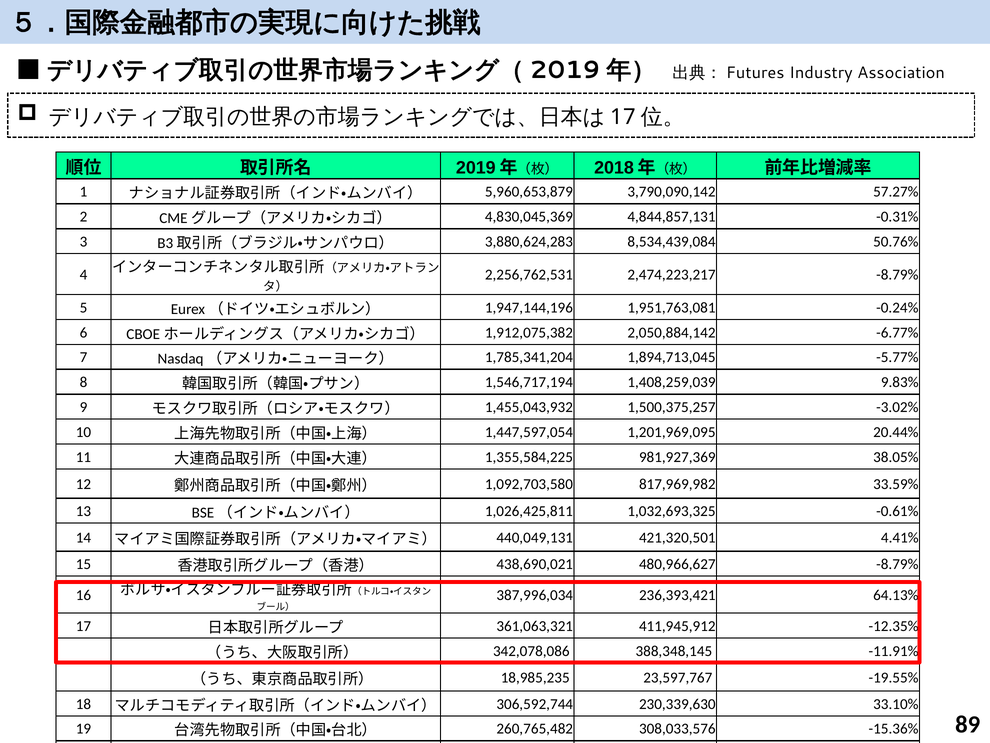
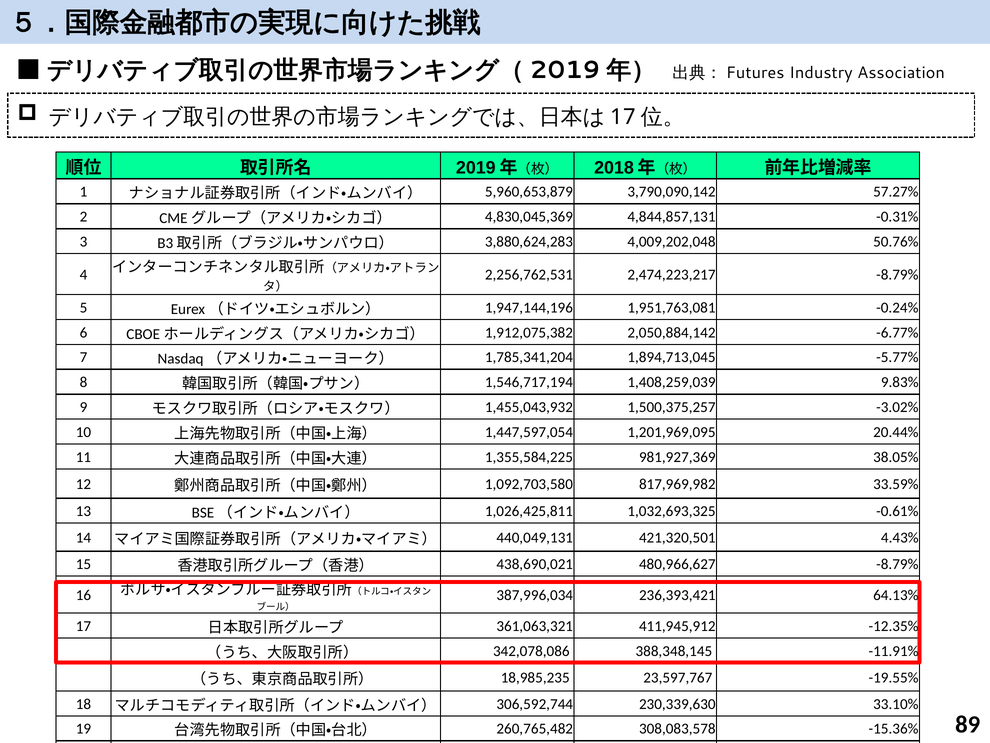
8,534,439,084: 8,534,439,084 -> 4,009,202,048 (672, 242)
4.41%: 4.41% -> 4.43% (900, 537)
308,033,576: 308,033,576 -> 308,083,578 (677, 729)
